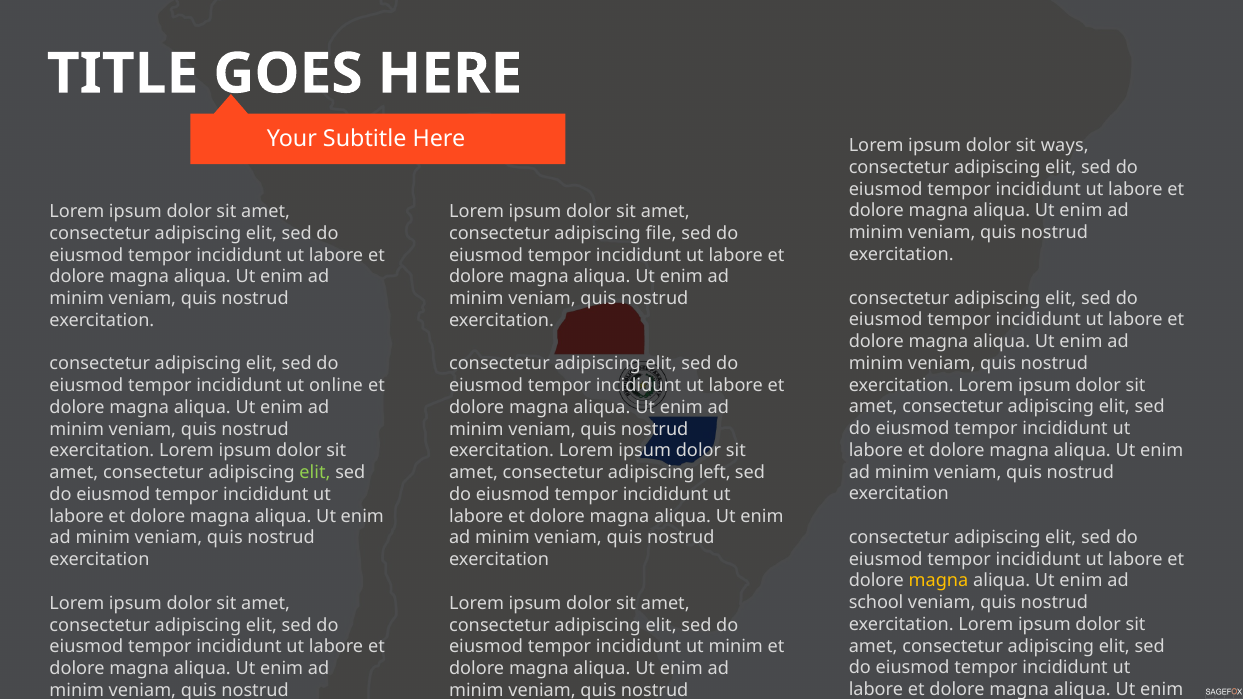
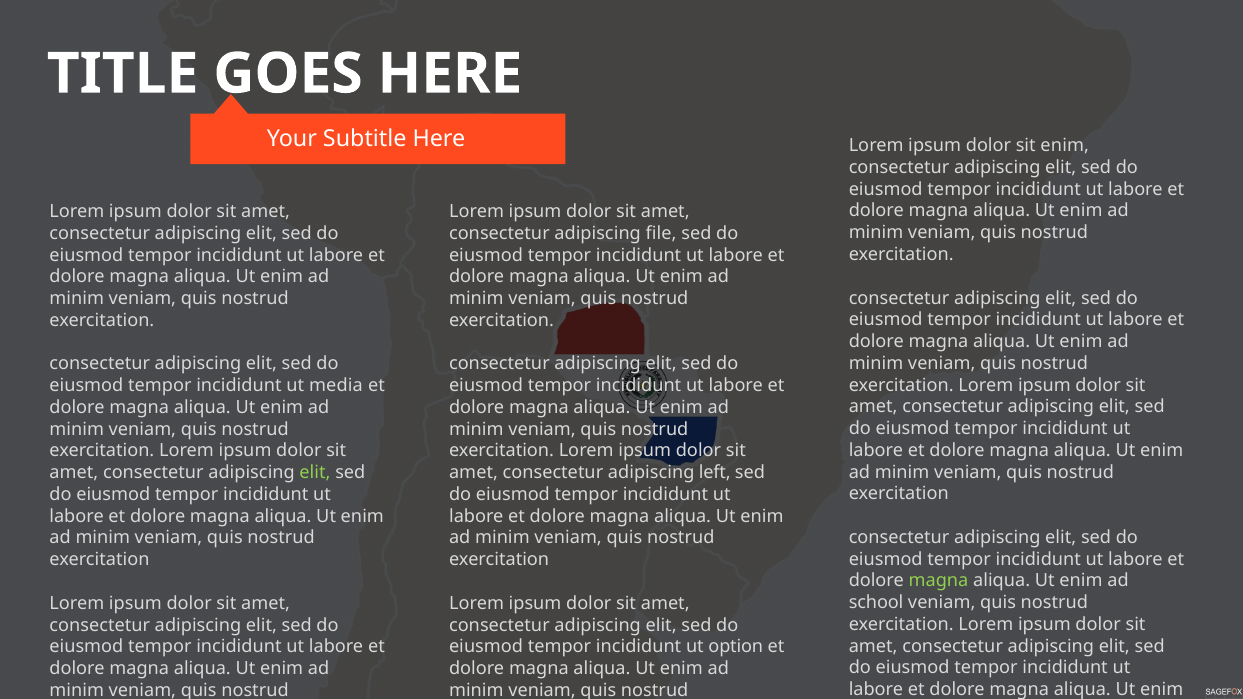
sit ways: ways -> enim (1065, 146)
online: online -> media (336, 386)
magna colour: yellow -> light green (939, 581)
ut minim: minim -> option (736, 647)
